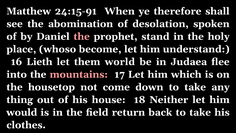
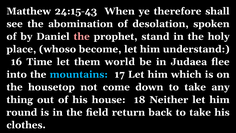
24:15-91: 24:15-91 -> 24:15-43 (76, 11)
Lieth: Lieth -> Time (39, 62)
mountains colour: pink -> light blue (79, 74)
would: would -> round (22, 112)
